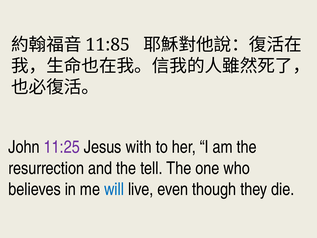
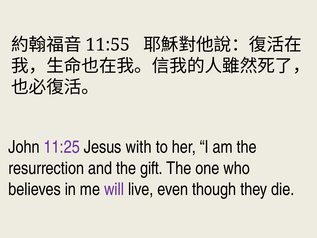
11:85: 11:85 -> 11:55 (108, 45)
tell: tell -> gift (151, 168)
will colour: blue -> purple (114, 189)
